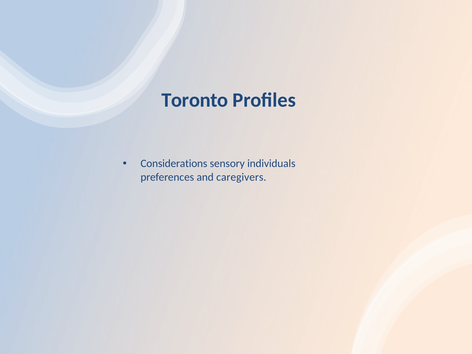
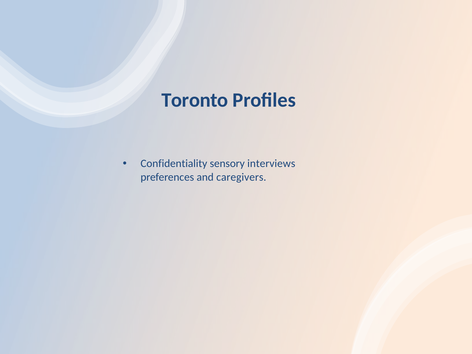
Considerations: Considerations -> Confidentiality (174, 164)
individuals: individuals -> interviews (271, 164)
